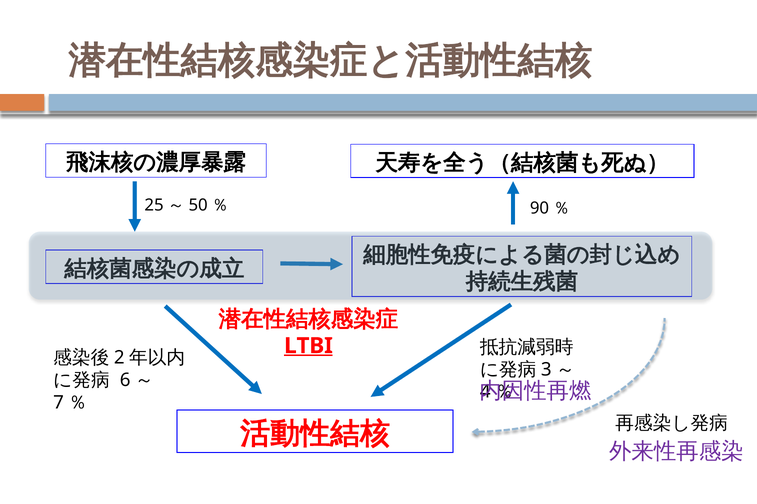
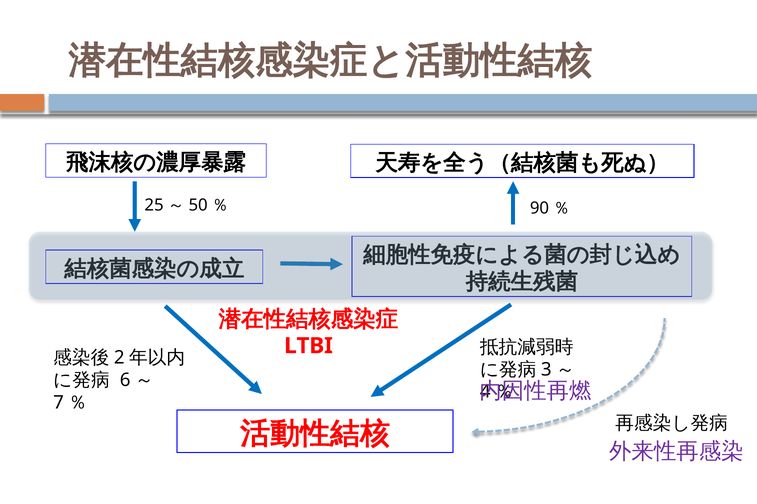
LTBI underline: present -> none (308, 346)
